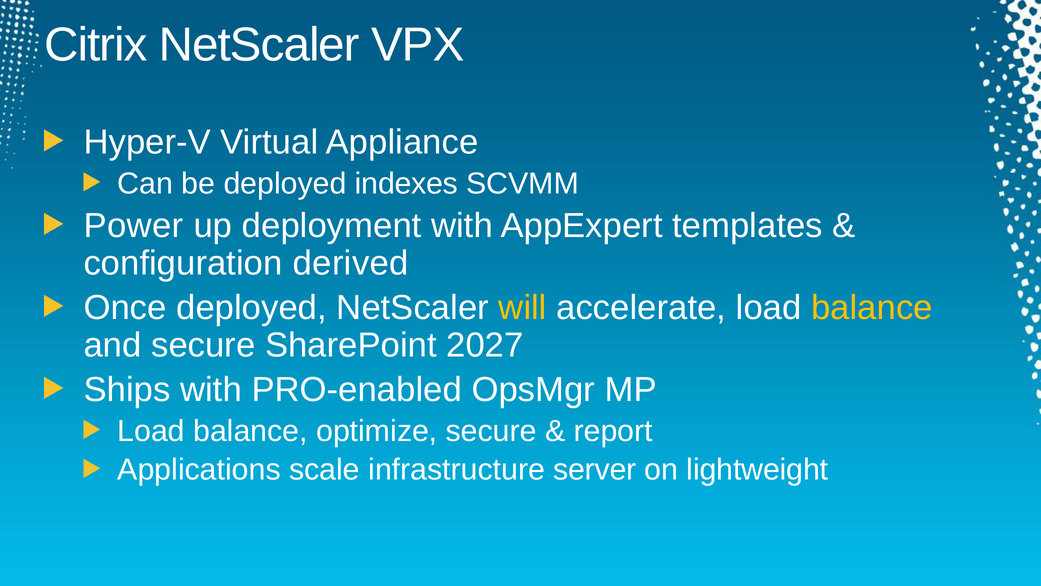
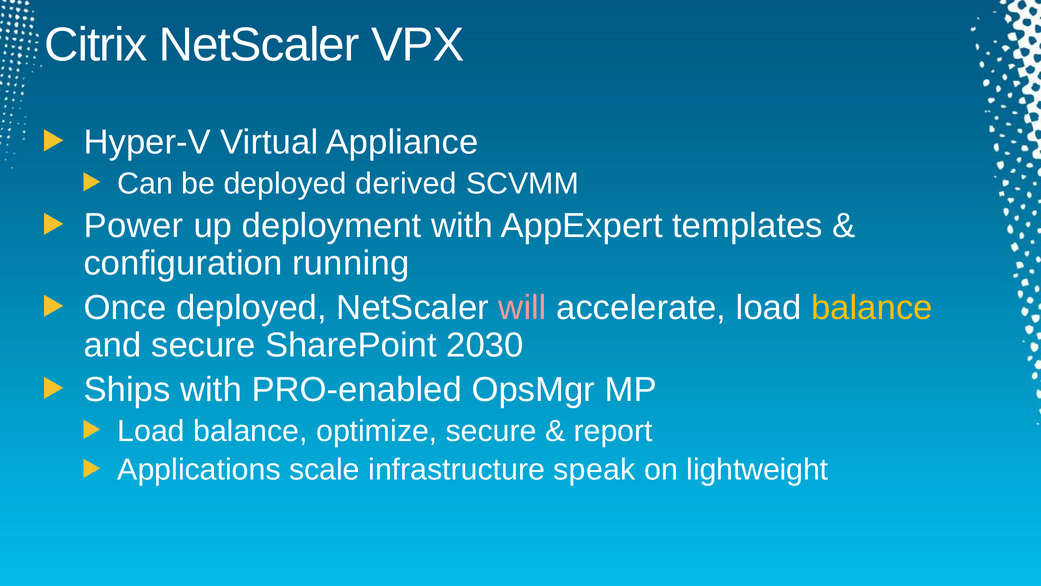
indexes: indexes -> derived (406, 183)
derived: derived -> running (351, 263)
will colour: yellow -> pink (523, 308)
2027: 2027 -> 2030 (485, 345)
server: server -> speak (595, 470)
